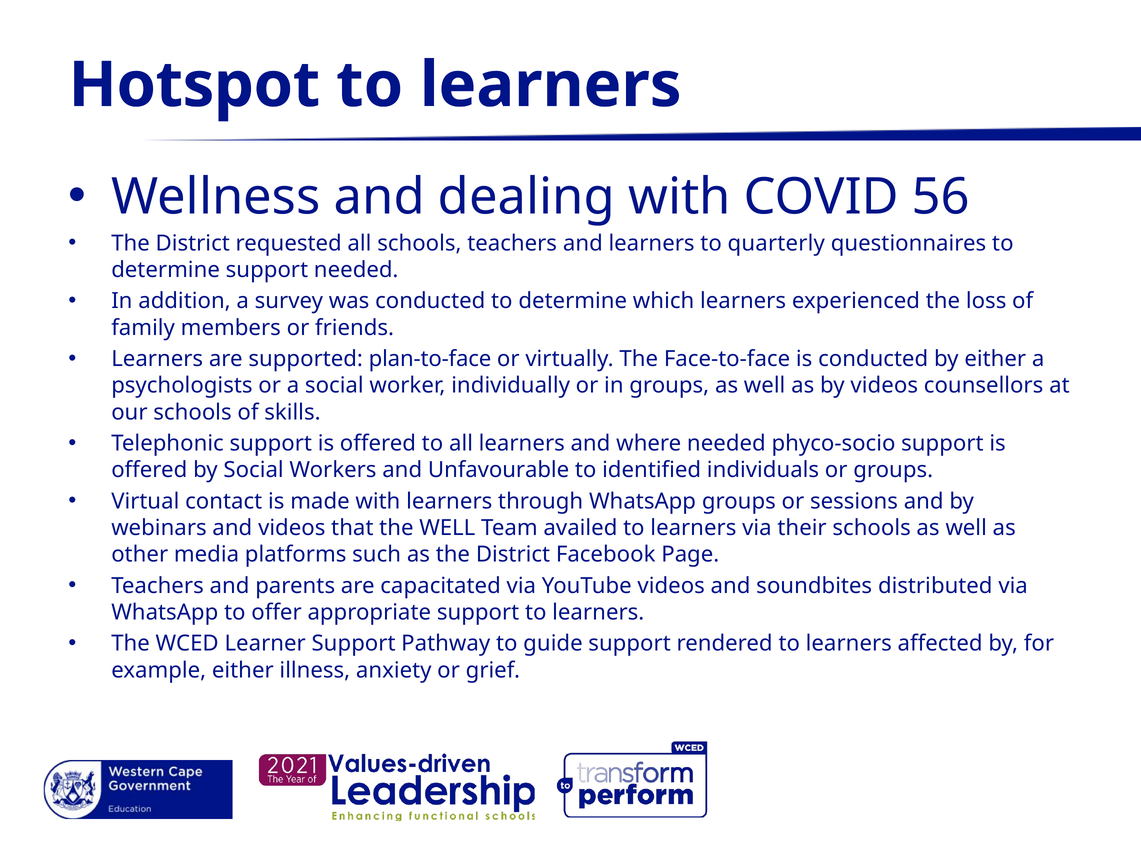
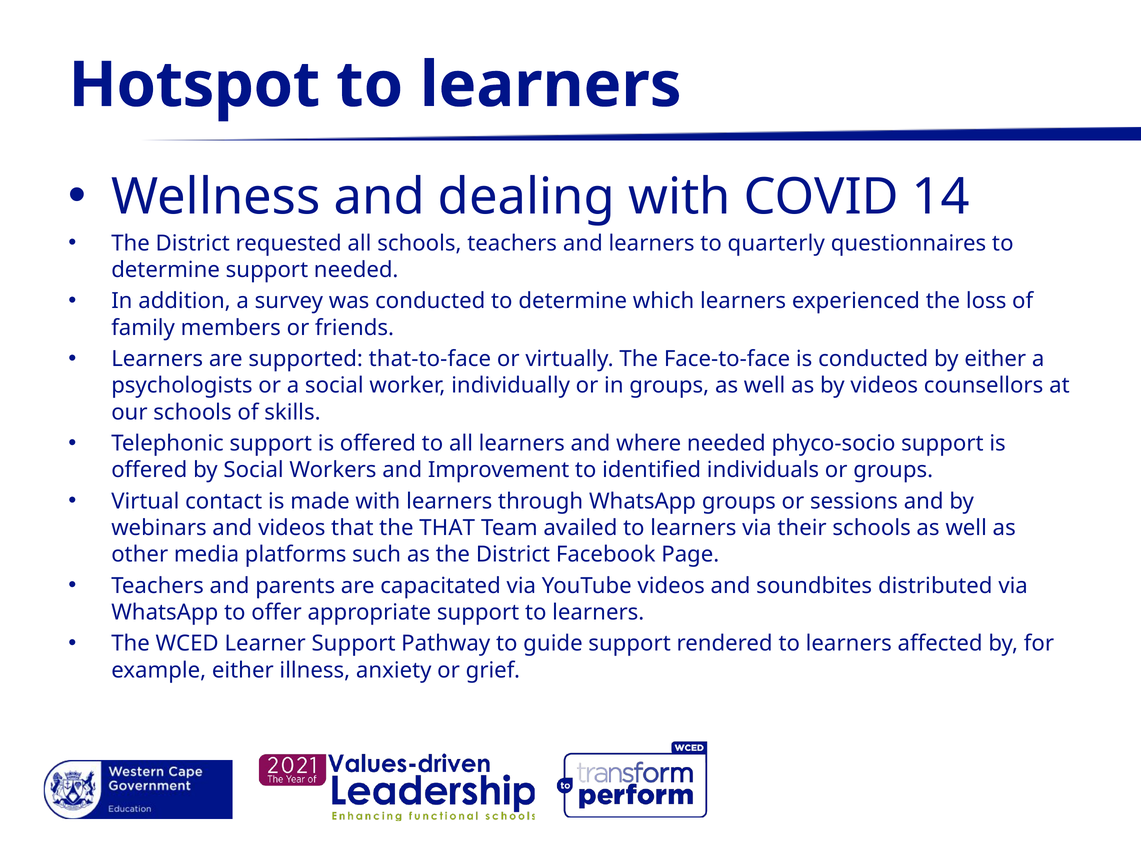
56: 56 -> 14 (941, 197)
plan-to-face: plan-to-face -> that-to-face (430, 359)
Unfavourable: Unfavourable -> Improvement (499, 470)
the WELL: WELL -> THAT (447, 528)
